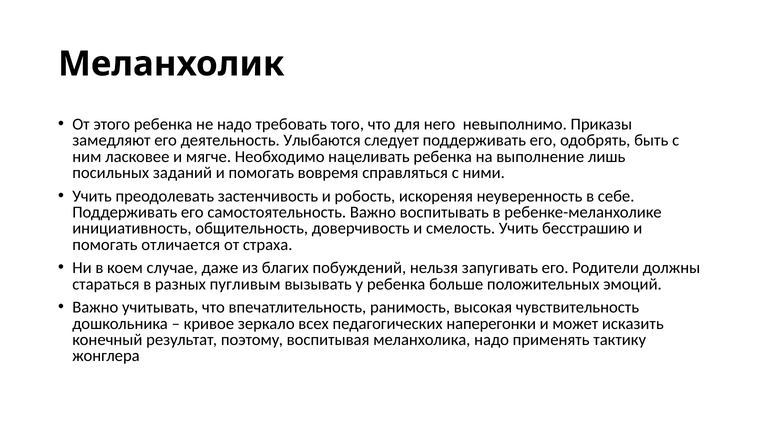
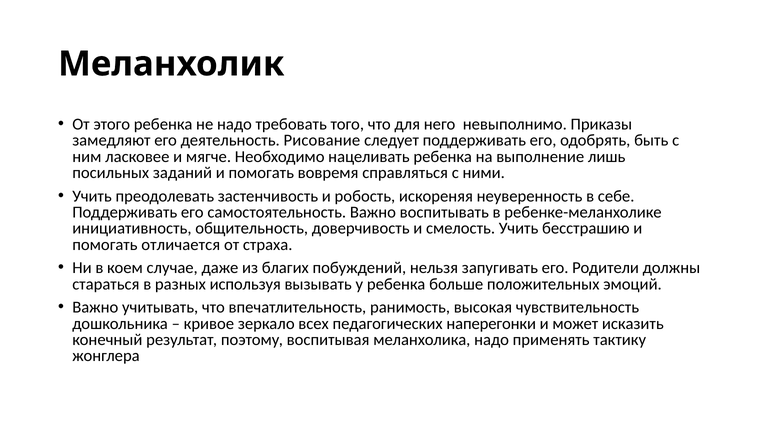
Улыбаются: Улыбаются -> Рисование (322, 140)
пугливым: пугливым -> используя (245, 284)
